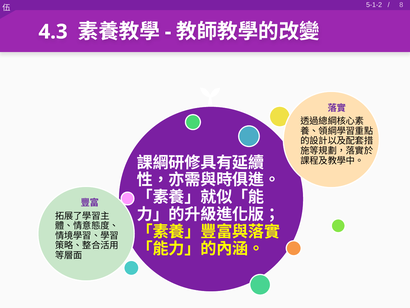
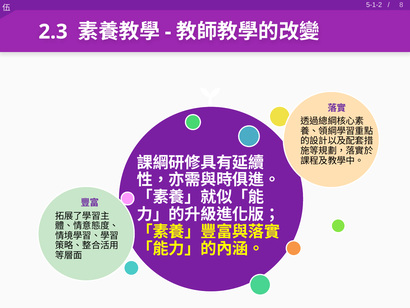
4.3: 4.3 -> 2.3 (53, 32)
